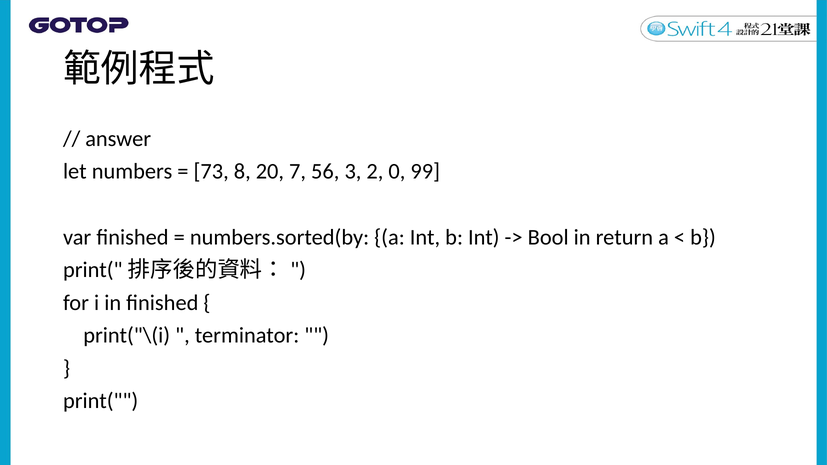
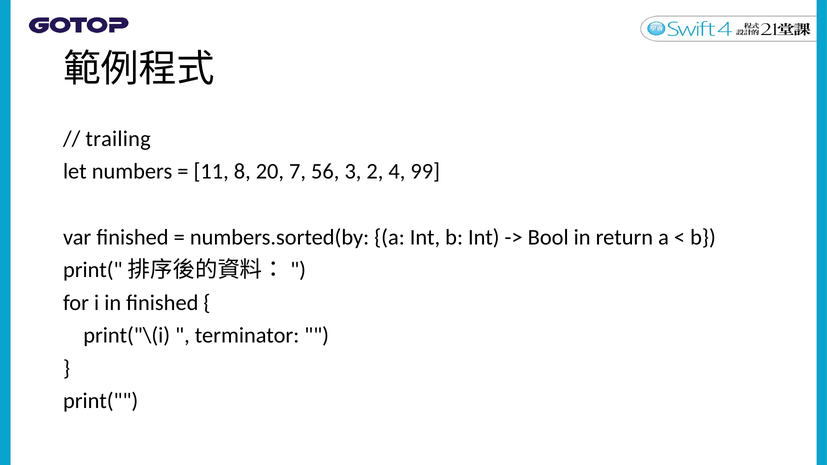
answer: answer -> trailing (118, 139)
73: 73 -> 11 (211, 172)
0: 0 -> 4 (397, 172)
